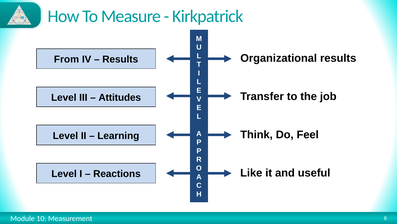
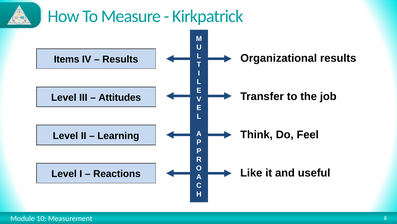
From: From -> Items (67, 59)
